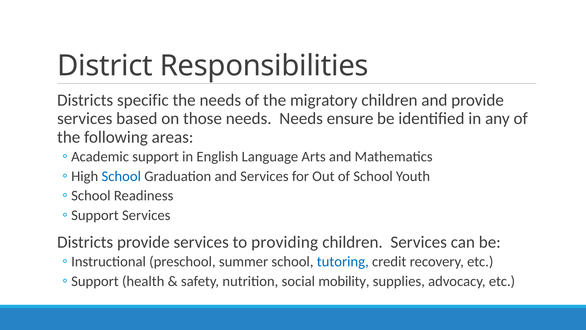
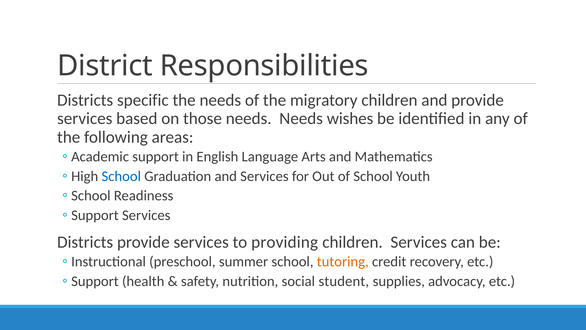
ensure: ensure -> wishes (350, 118)
tutoring colour: blue -> orange (343, 261)
mobility: mobility -> student (344, 281)
